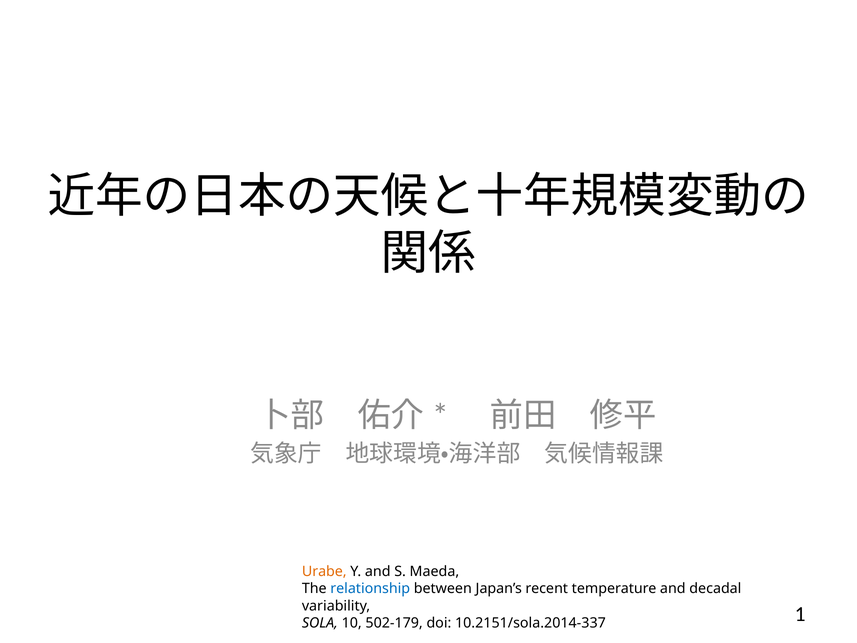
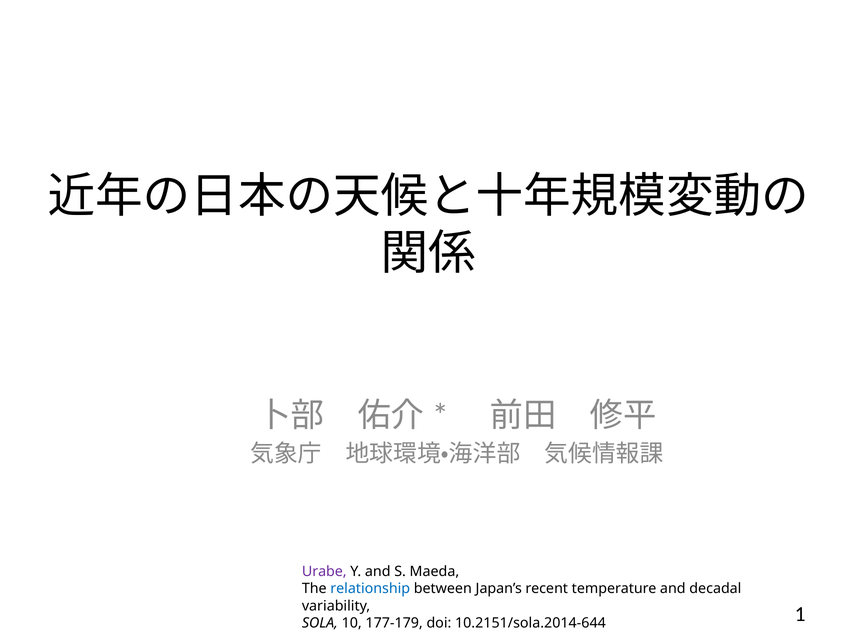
Urabe colour: orange -> purple (324, 571)
502-179: 502-179 -> 177-179 (394, 623)
10.2151/sola.2014-337: 10.2151/sola.2014-337 -> 10.2151/sola.2014-644 (530, 623)
